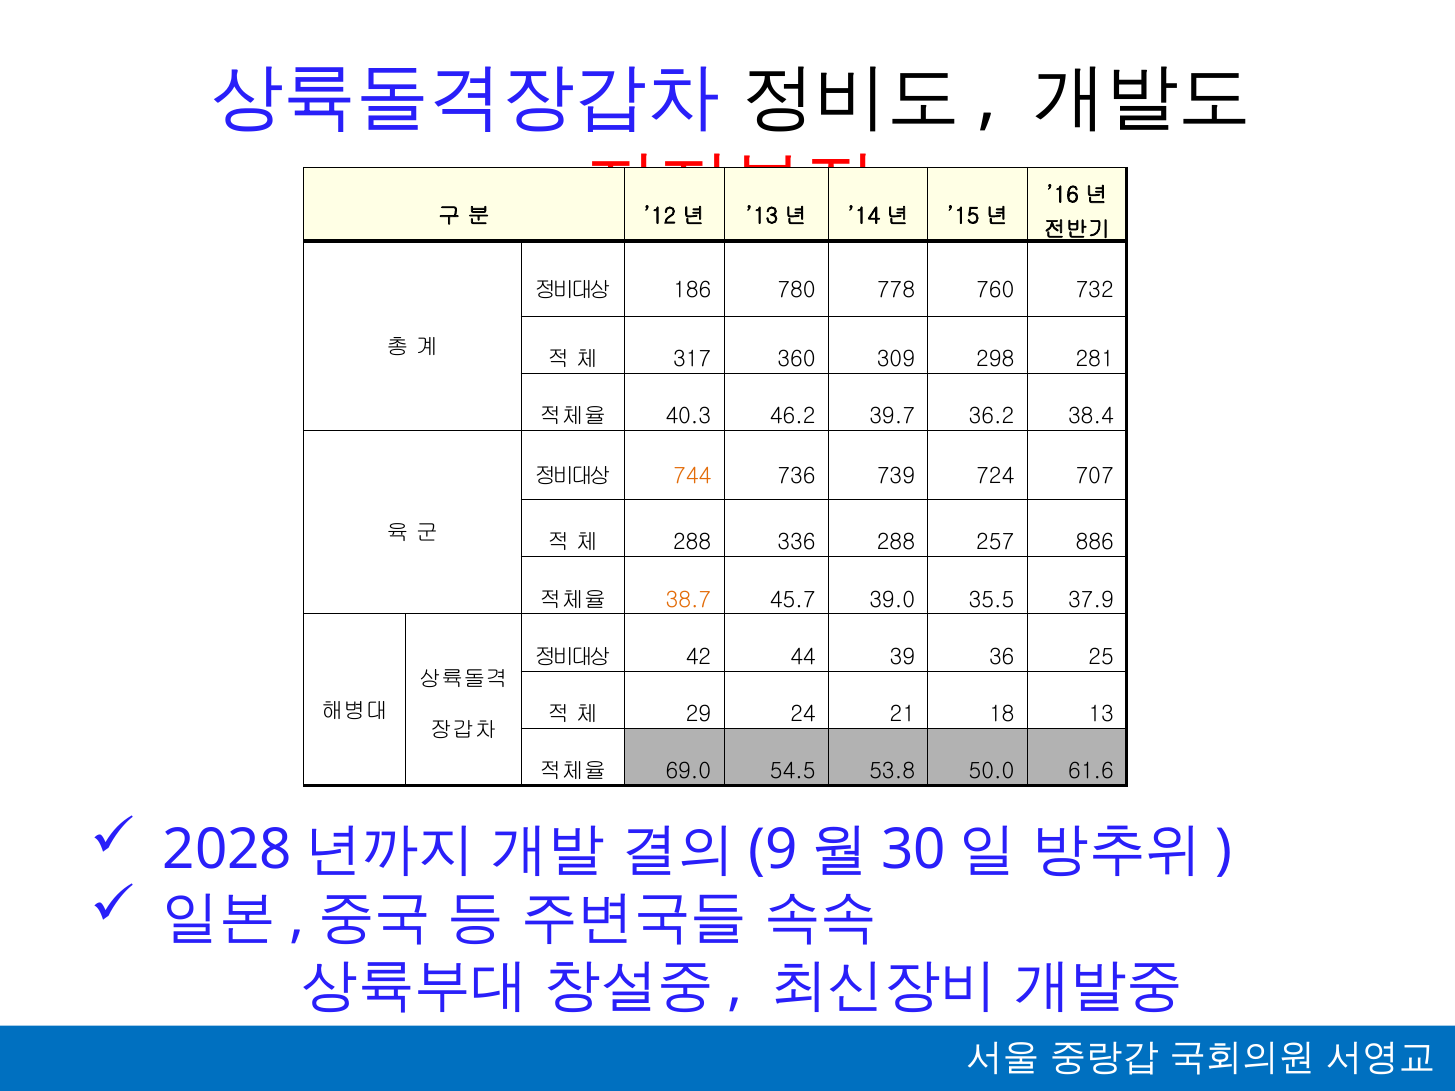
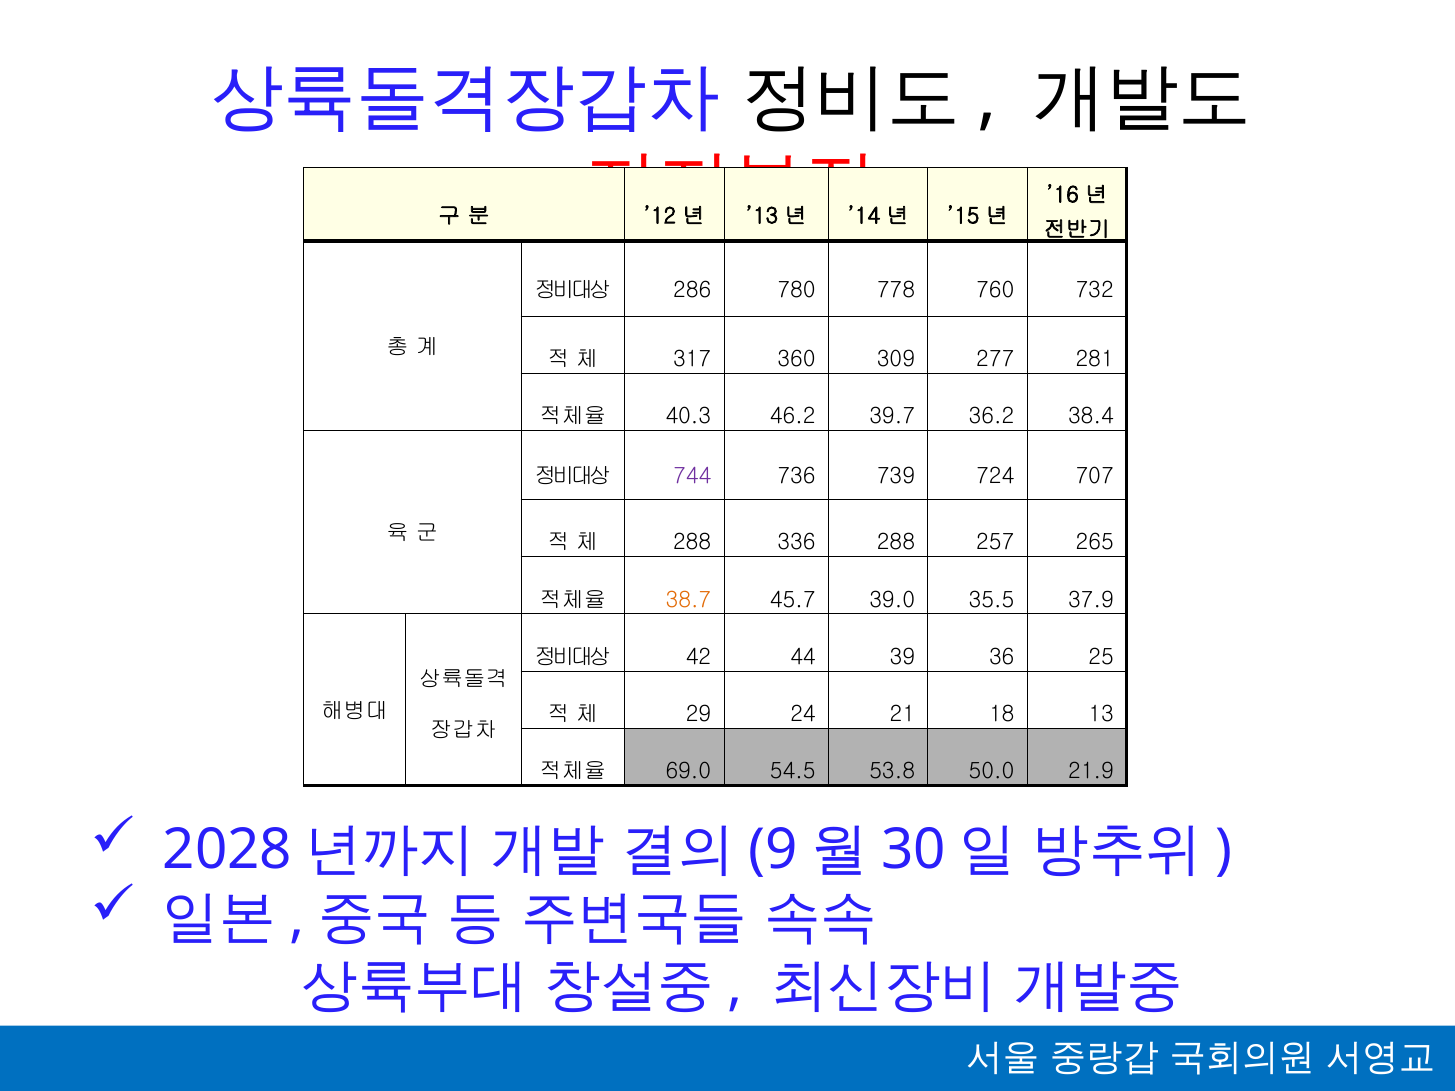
186: 186 -> 286 (692, 290)
298: 298 -> 277 (995, 360)
744 colour: orange -> purple (692, 477)
886: 886 -> 265 (1095, 543)
61.6: 61.6 -> 21.9 (1091, 772)
